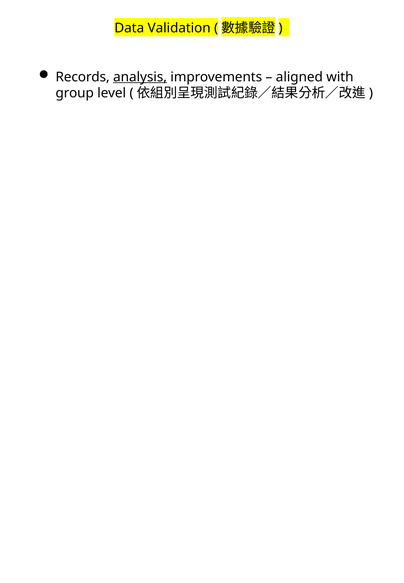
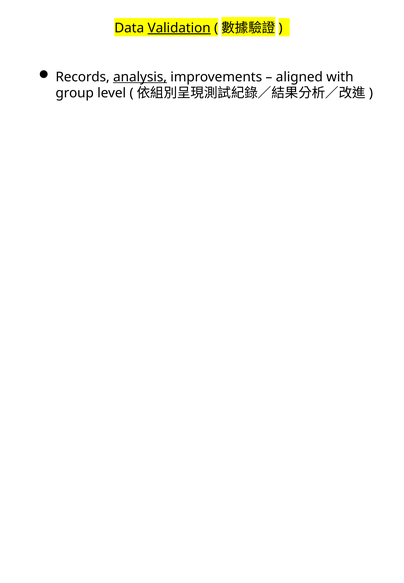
Validation underline: none -> present (179, 28)
